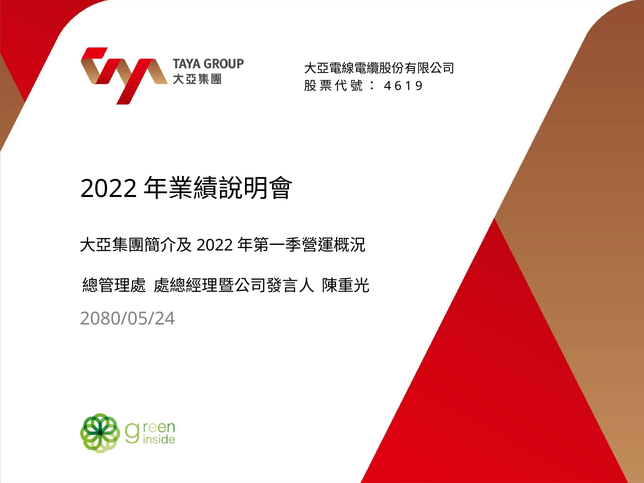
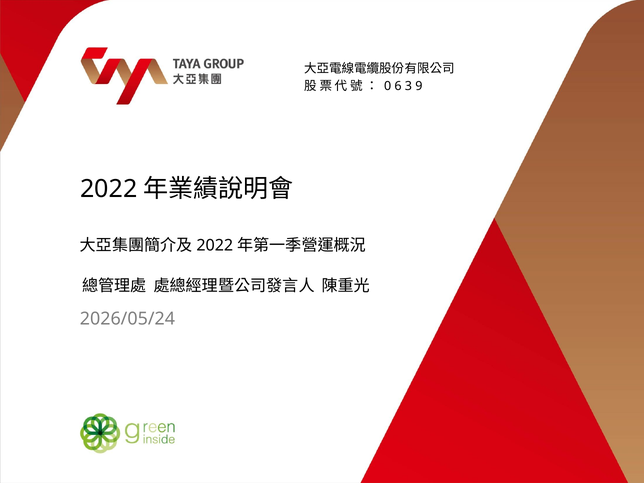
4: 4 -> 0 (388, 86)
1: 1 -> 3 (408, 86)
2080/05/24: 2080/05/24 -> 2026/05/24 (127, 319)
